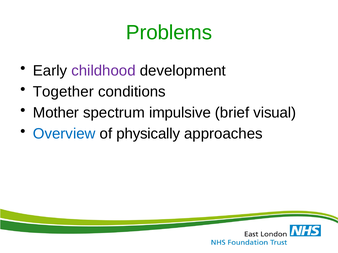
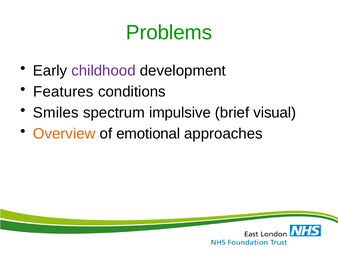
Together: Together -> Features (63, 92)
Mother: Mother -> Smiles (56, 113)
Overview colour: blue -> orange (64, 134)
physically: physically -> emotional (148, 134)
